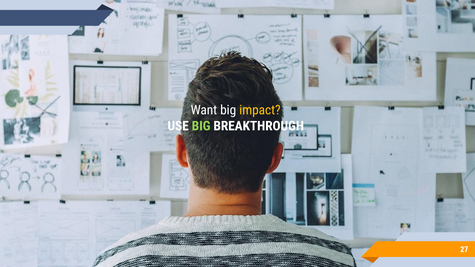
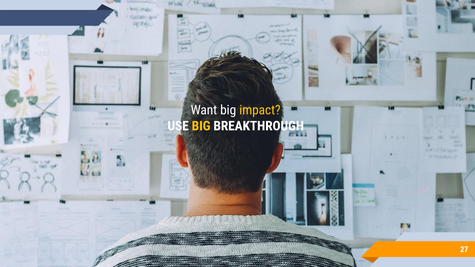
BIG colour: light green -> yellow (201, 126)
